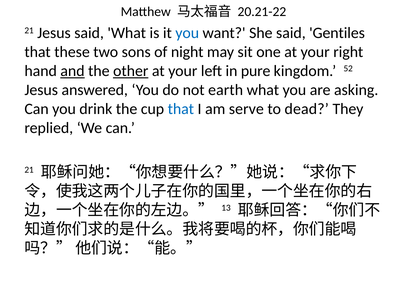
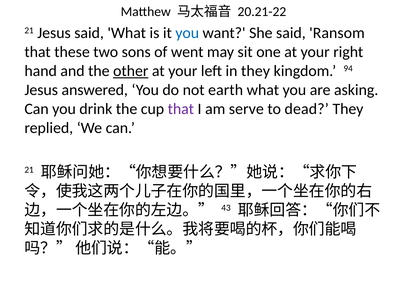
Gentiles: Gentiles -> Ransom (337, 33)
night: night -> went (187, 52)
and underline: present -> none (72, 71)
in pure: pure -> they (256, 71)
52: 52 -> 94 (348, 68)
that colour: blue -> purple (181, 109)
13: 13 -> 43 (226, 208)
